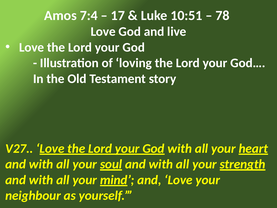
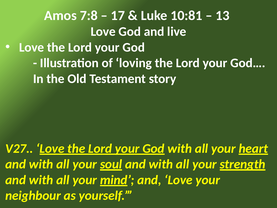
7:4: 7:4 -> 7:8 (89, 15)
10:51: 10:51 -> 10:81 (186, 15)
78: 78 -> 13 (222, 15)
